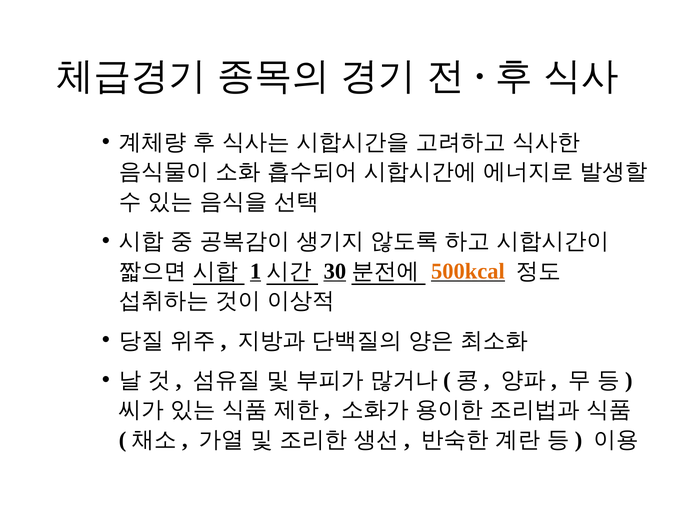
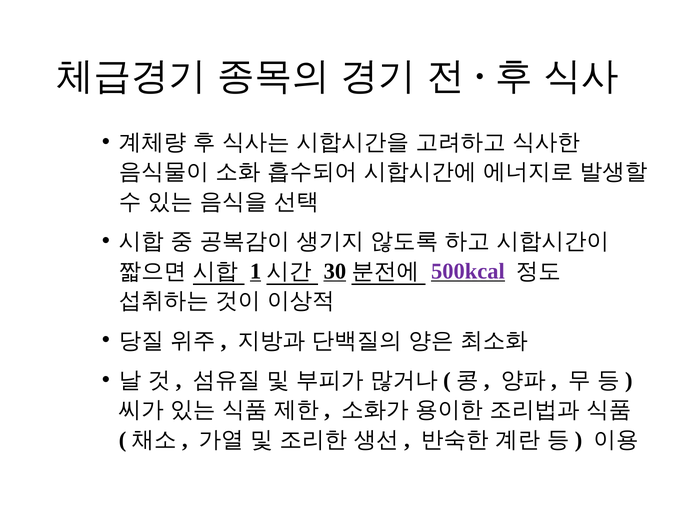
500kcal colour: orange -> purple (468, 271)
